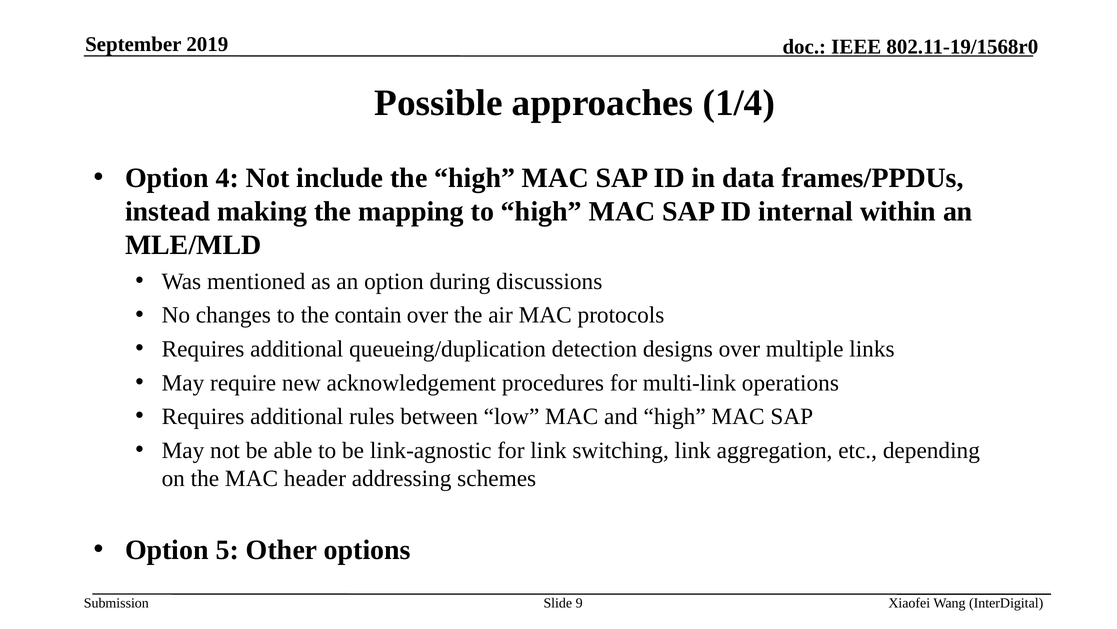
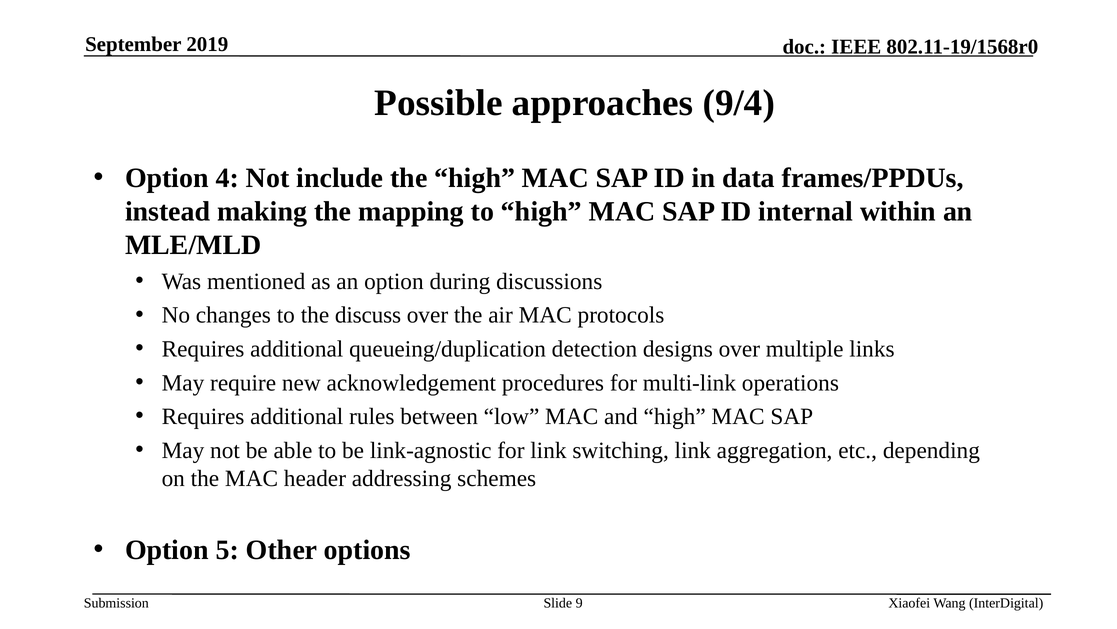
1/4: 1/4 -> 9/4 (739, 103)
contain: contain -> discuss (368, 315)
